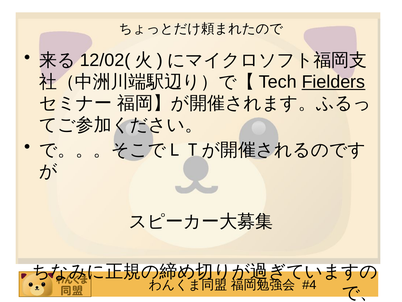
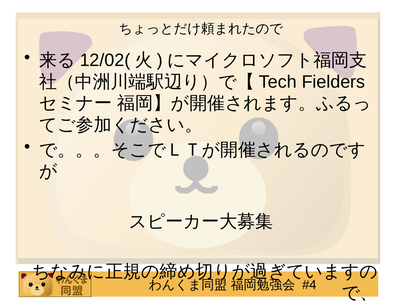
Fielders underline: present -> none (333, 82)
